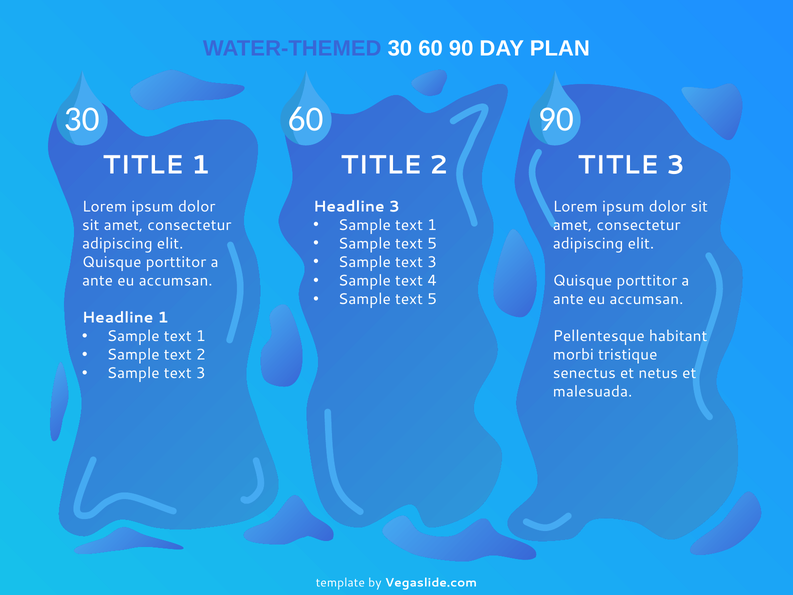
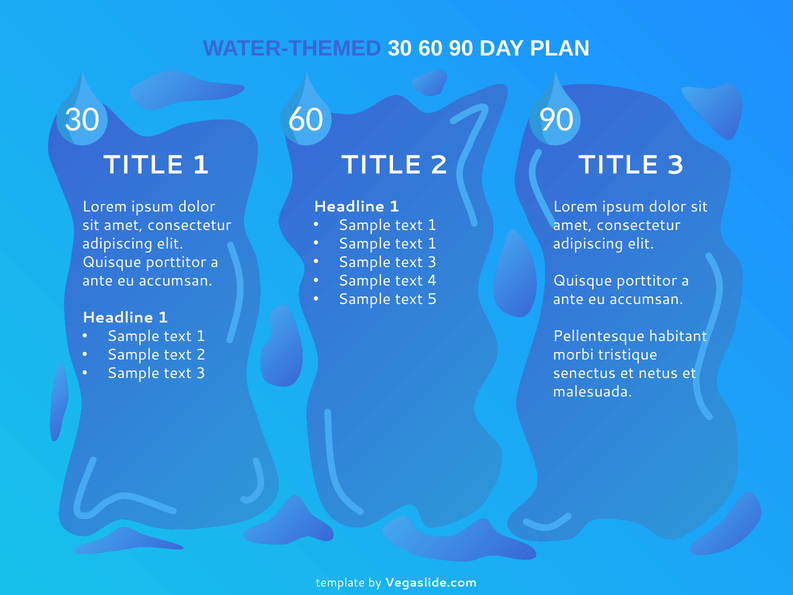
3: 3 -> 1 (394, 207)
5: 5 -> 1 (432, 244)
